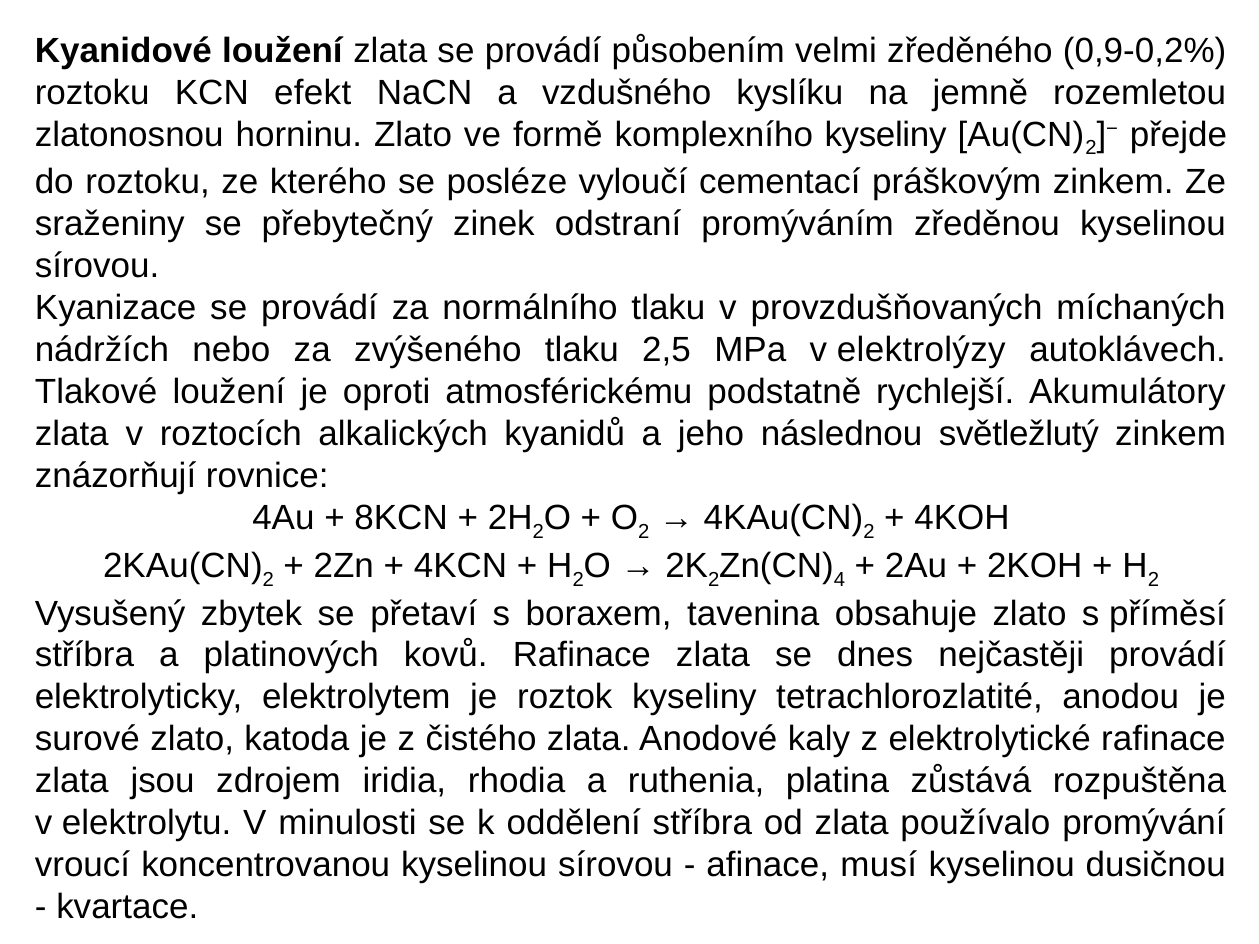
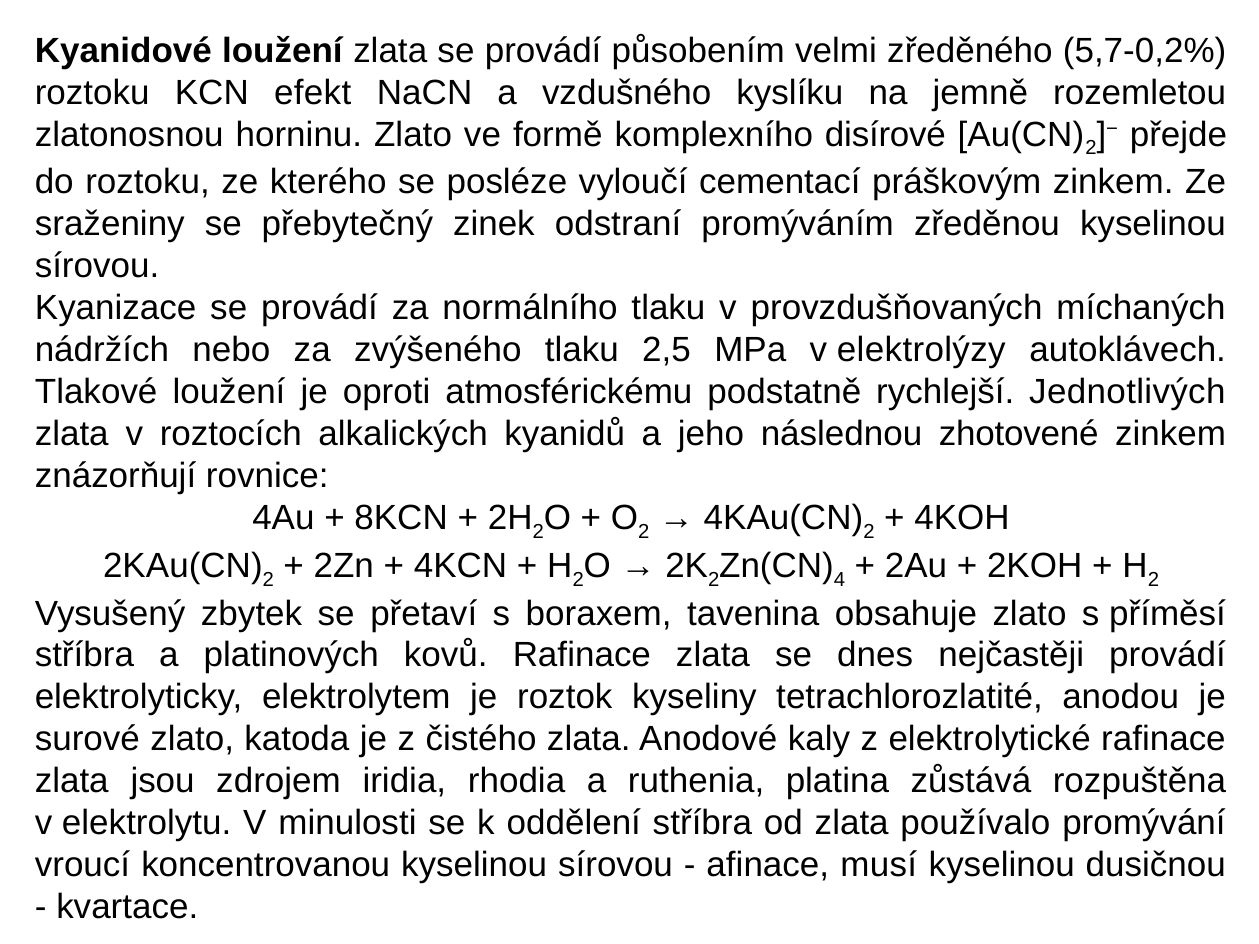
0,9-0,2%: 0,9-0,2% -> 5,7-0,2% (1145, 51)
komplexního kyseliny: kyseliny -> disírové (885, 135)
Akumulátory: Akumulátory -> Jednotlivých (1127, 392)
světležlutý: světležlutý -> zhotovené (1019, 434)
